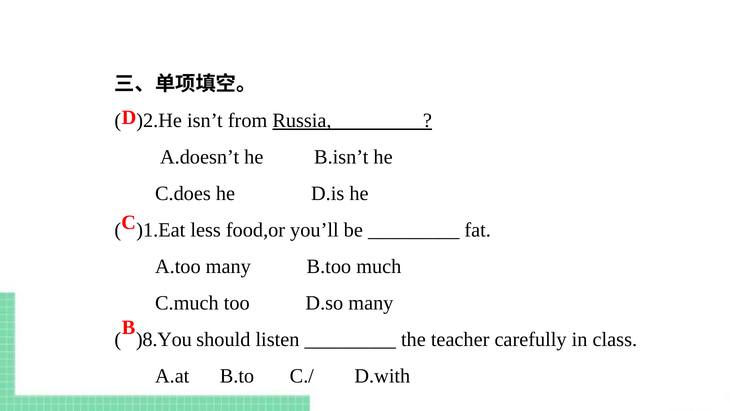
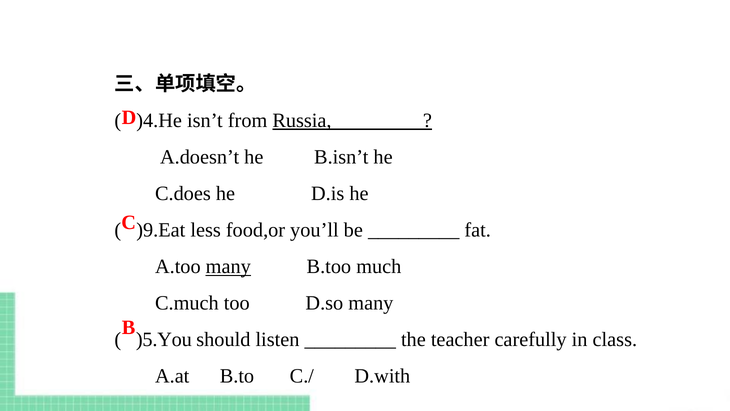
)2.He: )2.He -> )4.He (159, 120)
)1.Eat: )1.Eat -> )9.Eat (161, 230)
many underline: none -> present (228, 266)
)8.You: )8.You -> )5.You (164, 339)
